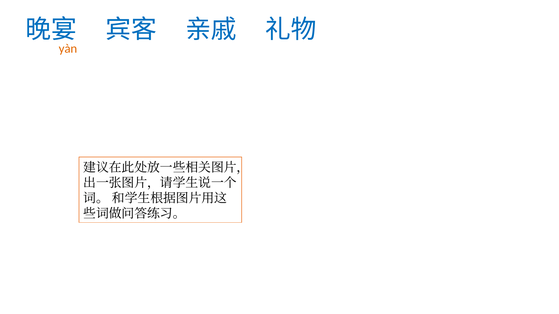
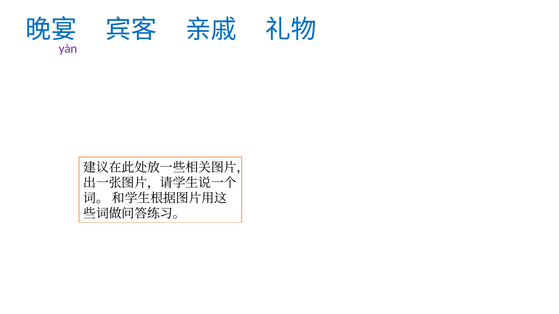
yàn colour: orange -> purple (68, 49)
